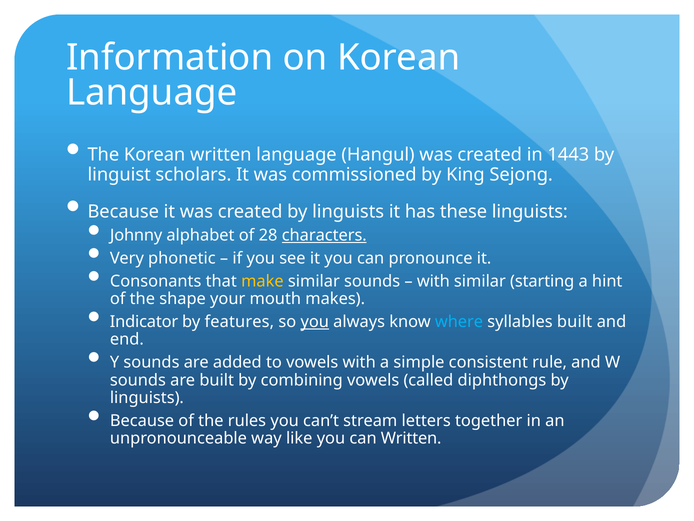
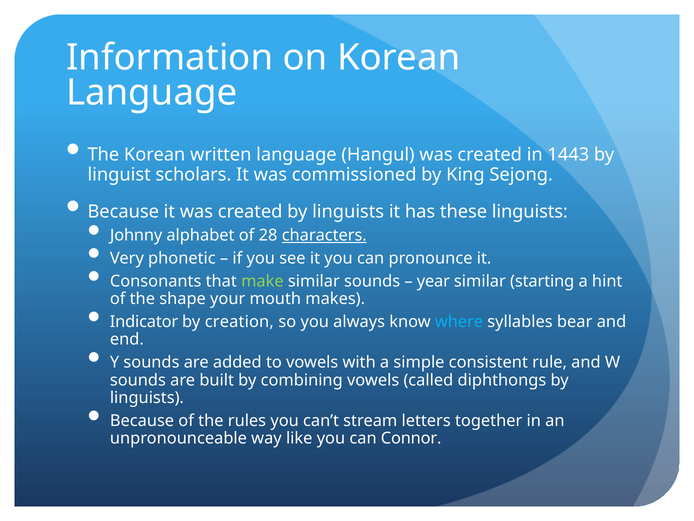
make colour: yellow -> light green (262, 281)
with: with -> year (433, 281)
features: features -> creation (239, 322)
you underline: present -> none (315, 322)
syllables built: built -> bear (575, 322)
can Written: Written -> Connor (411, 438)
